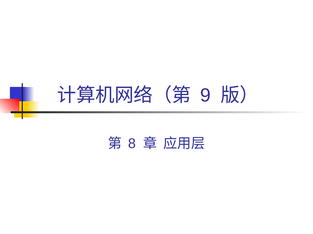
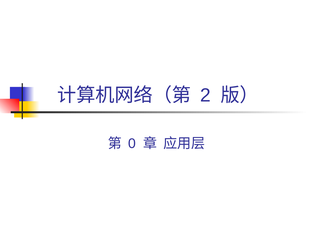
9: 9 -> 2 (205, 96)
8: 8 -> 0 (132, 144)
